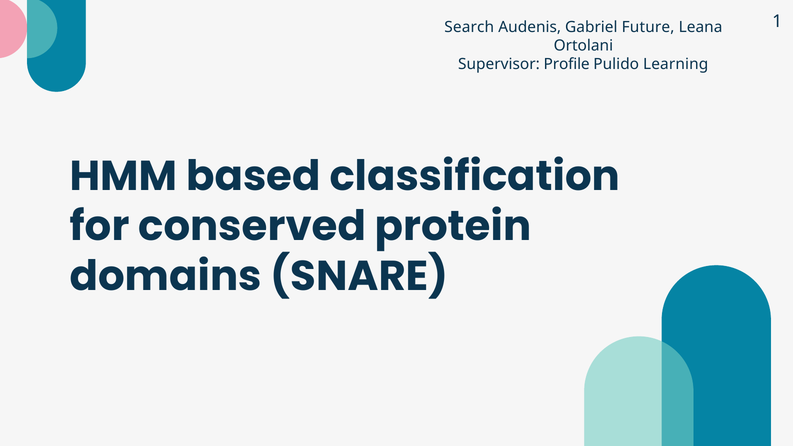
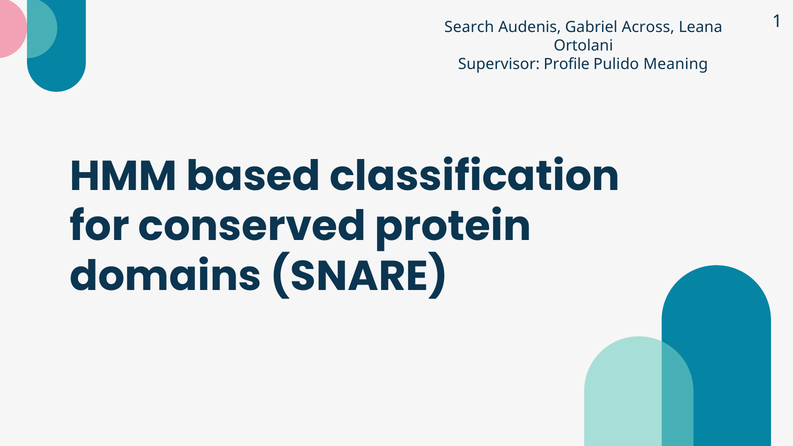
Future: Future -> Across (648, 27)
Learning: Learning -> Meaning (676, 64)
